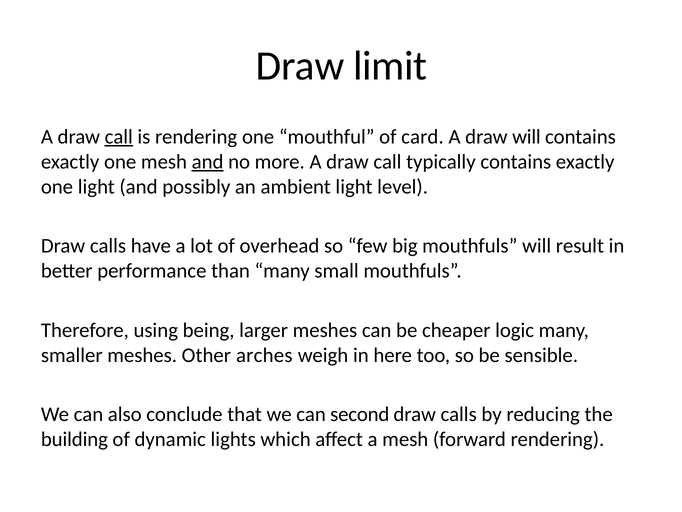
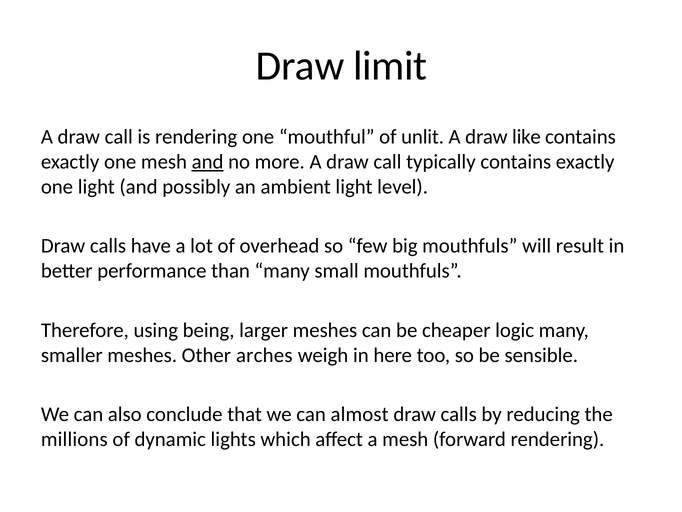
call underline: present -> none (119, 137)
card: card -> unlit (423, 137)
draw will: will -> like (526, 137)
second: second -> almost (360, 414)
building: building -> millions (74, 439)
